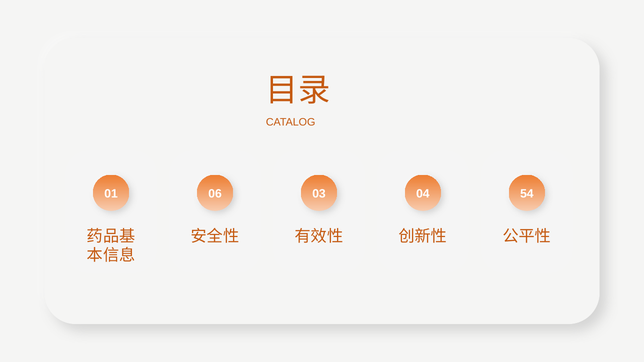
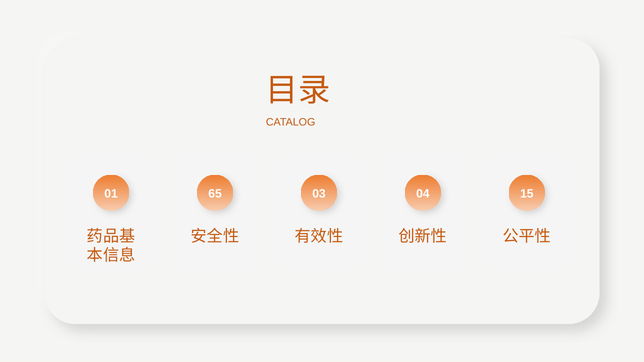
06: 06 -> 65 (215, 194)
54: 54 -> 15 (527, 194)
